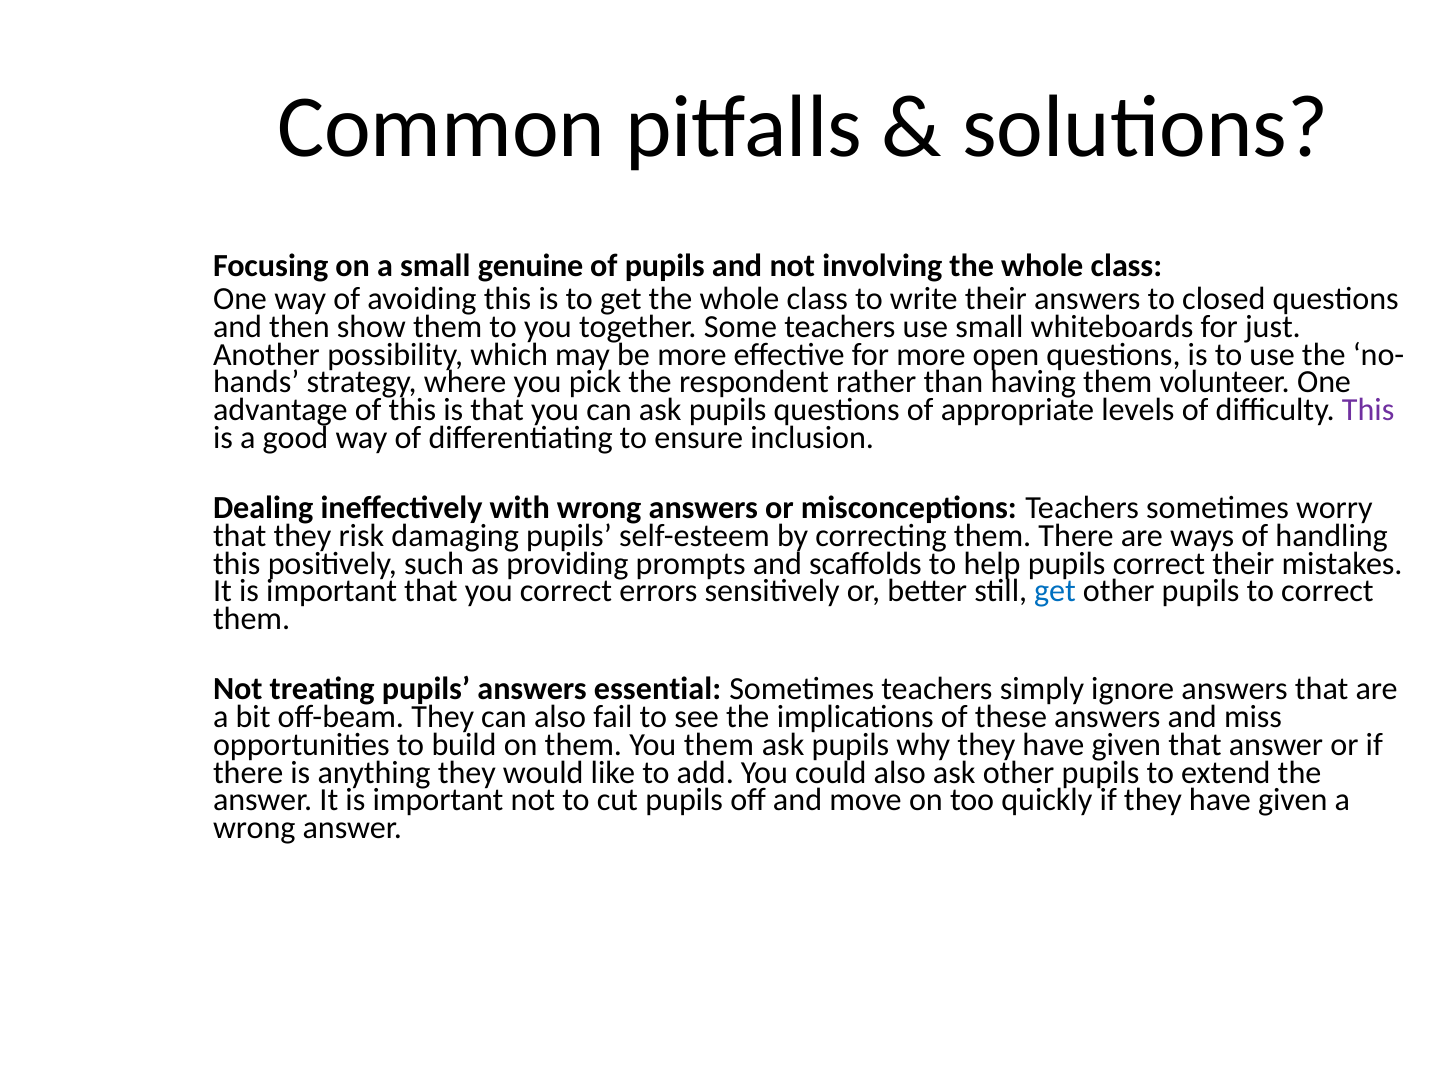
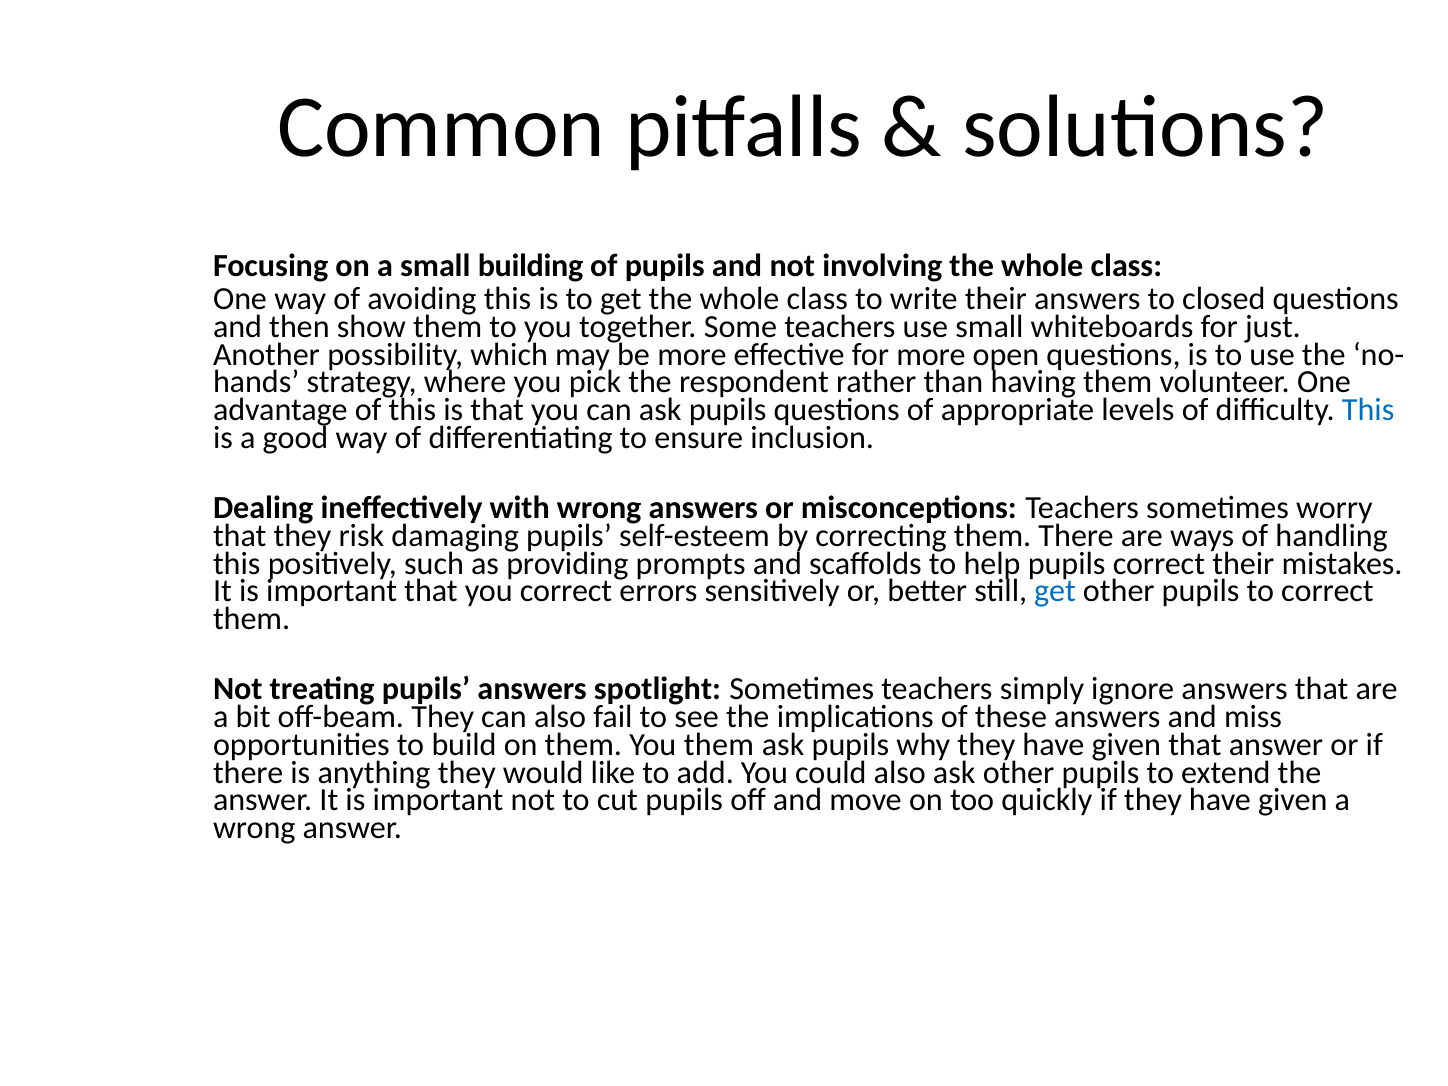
genuine: genuine -> building (531, 265)
This colour: purple -> blue (1368, 410)
essential: essential -> spotlight (657, 689)
